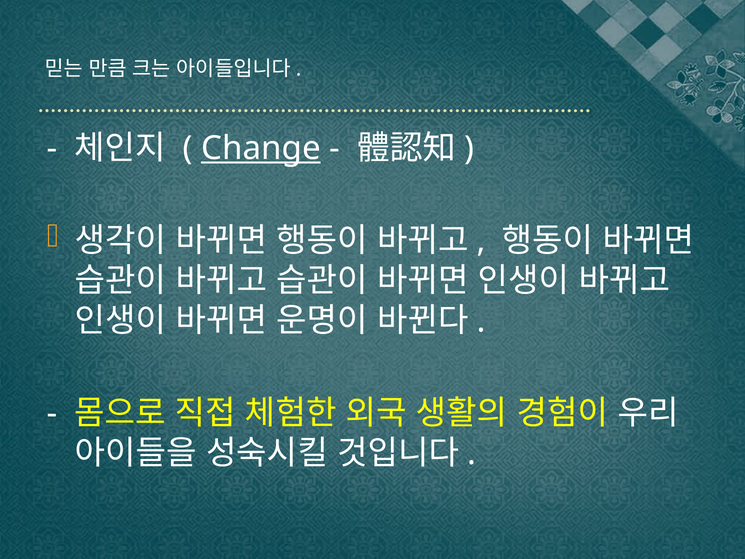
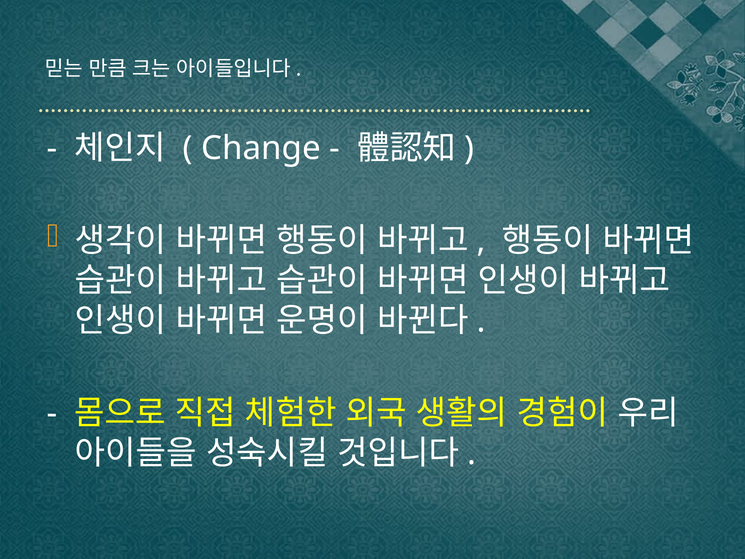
Change underline: present -> none (261, 148)
